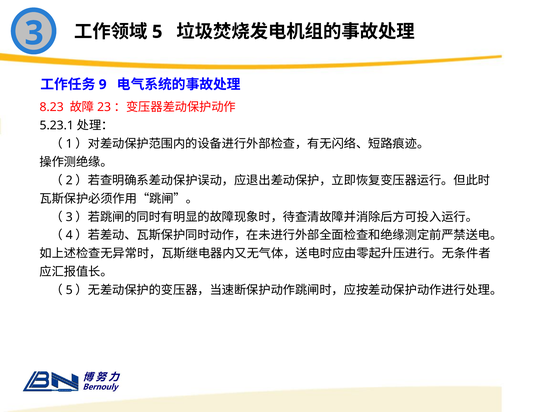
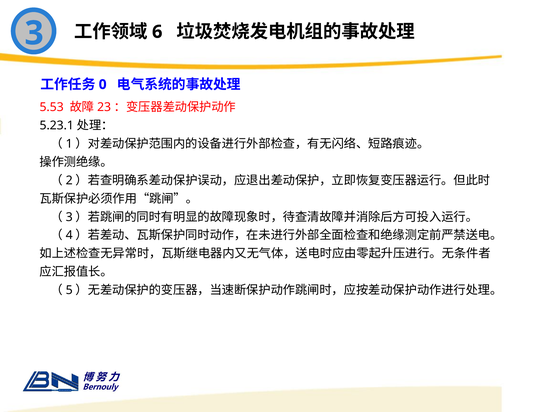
5: 5 -> 6 (157, 32)
9: 9 -> 0 (103, 85)
8.23: 8.23 -> 5.53 (52, 107)
